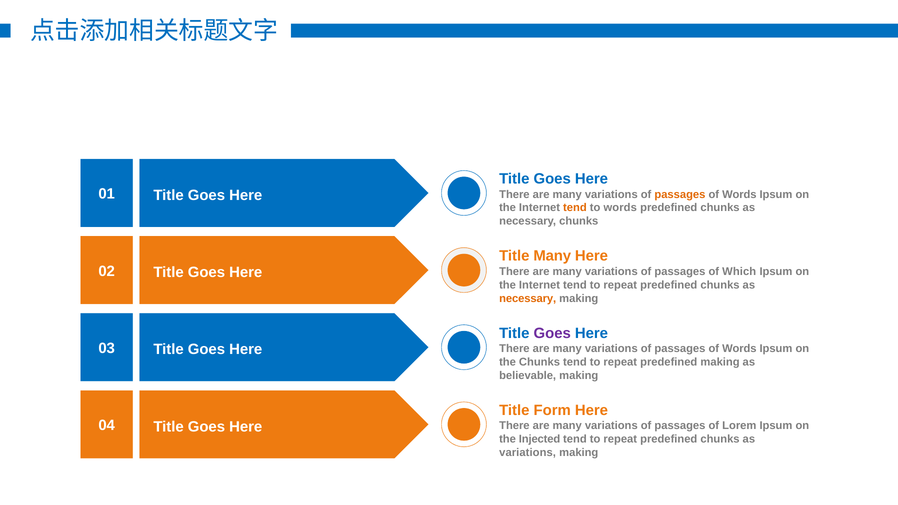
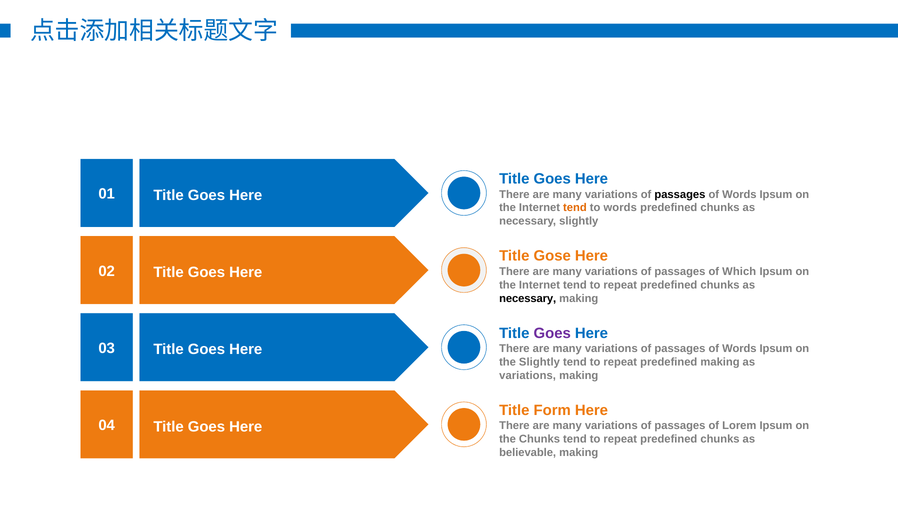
passages colour: orange -> black (680, 194)
necessary chunks: chunks -> slightly (579, 221)
Title Many: Many -> Gose (552, 256)
necessary colour: orange -> black (528, 298)
the Chunks: Chunks -> Slightly (539, 362)
believable: believable -> variations (528, 376)
the Injected: Injected -> Chunks (539, 439)
variations: variations -> believable (528, 453)
